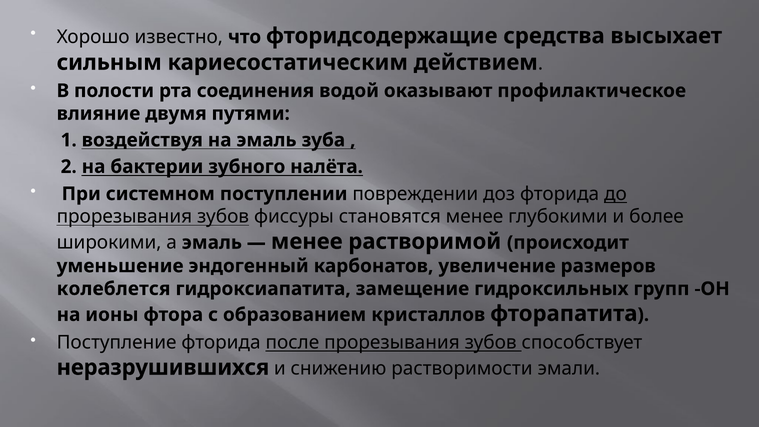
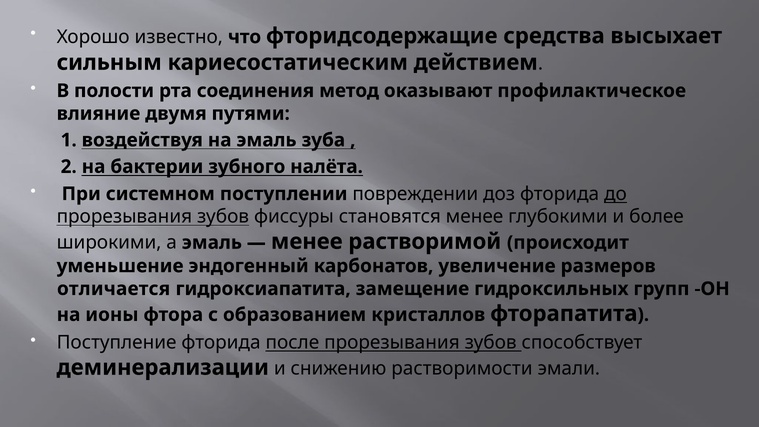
водой: водой -> метод (349, 91)
колеблется: колеблется -> отличается (114, 289)
неразрушившихся: неразрушившихся -> деминерализации (163, 367)
